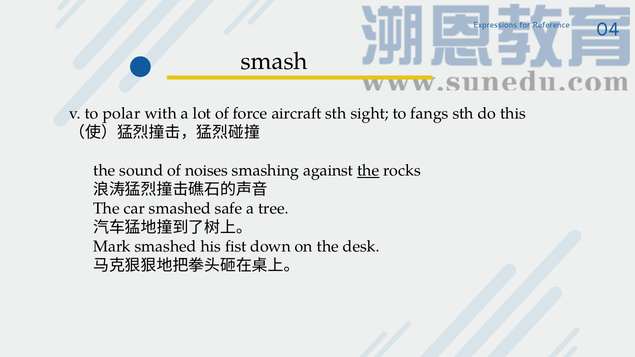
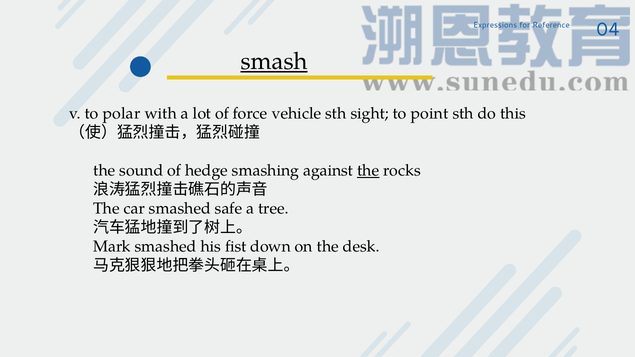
smash underline: none -> present (274, 62)
aircraft: aircraft -> vehicle (296, 113)
fangs: fangs -> point (429, 113)
noises: noises -> hedge (207, 171)
